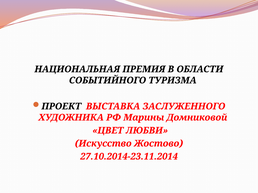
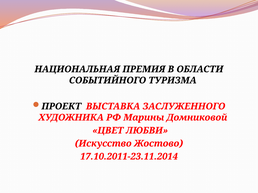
27.10.2014-23.11.2014: 27.10.2014-23.11.2014 -> 17.10.2011-23.11.2014 (129, 157)
